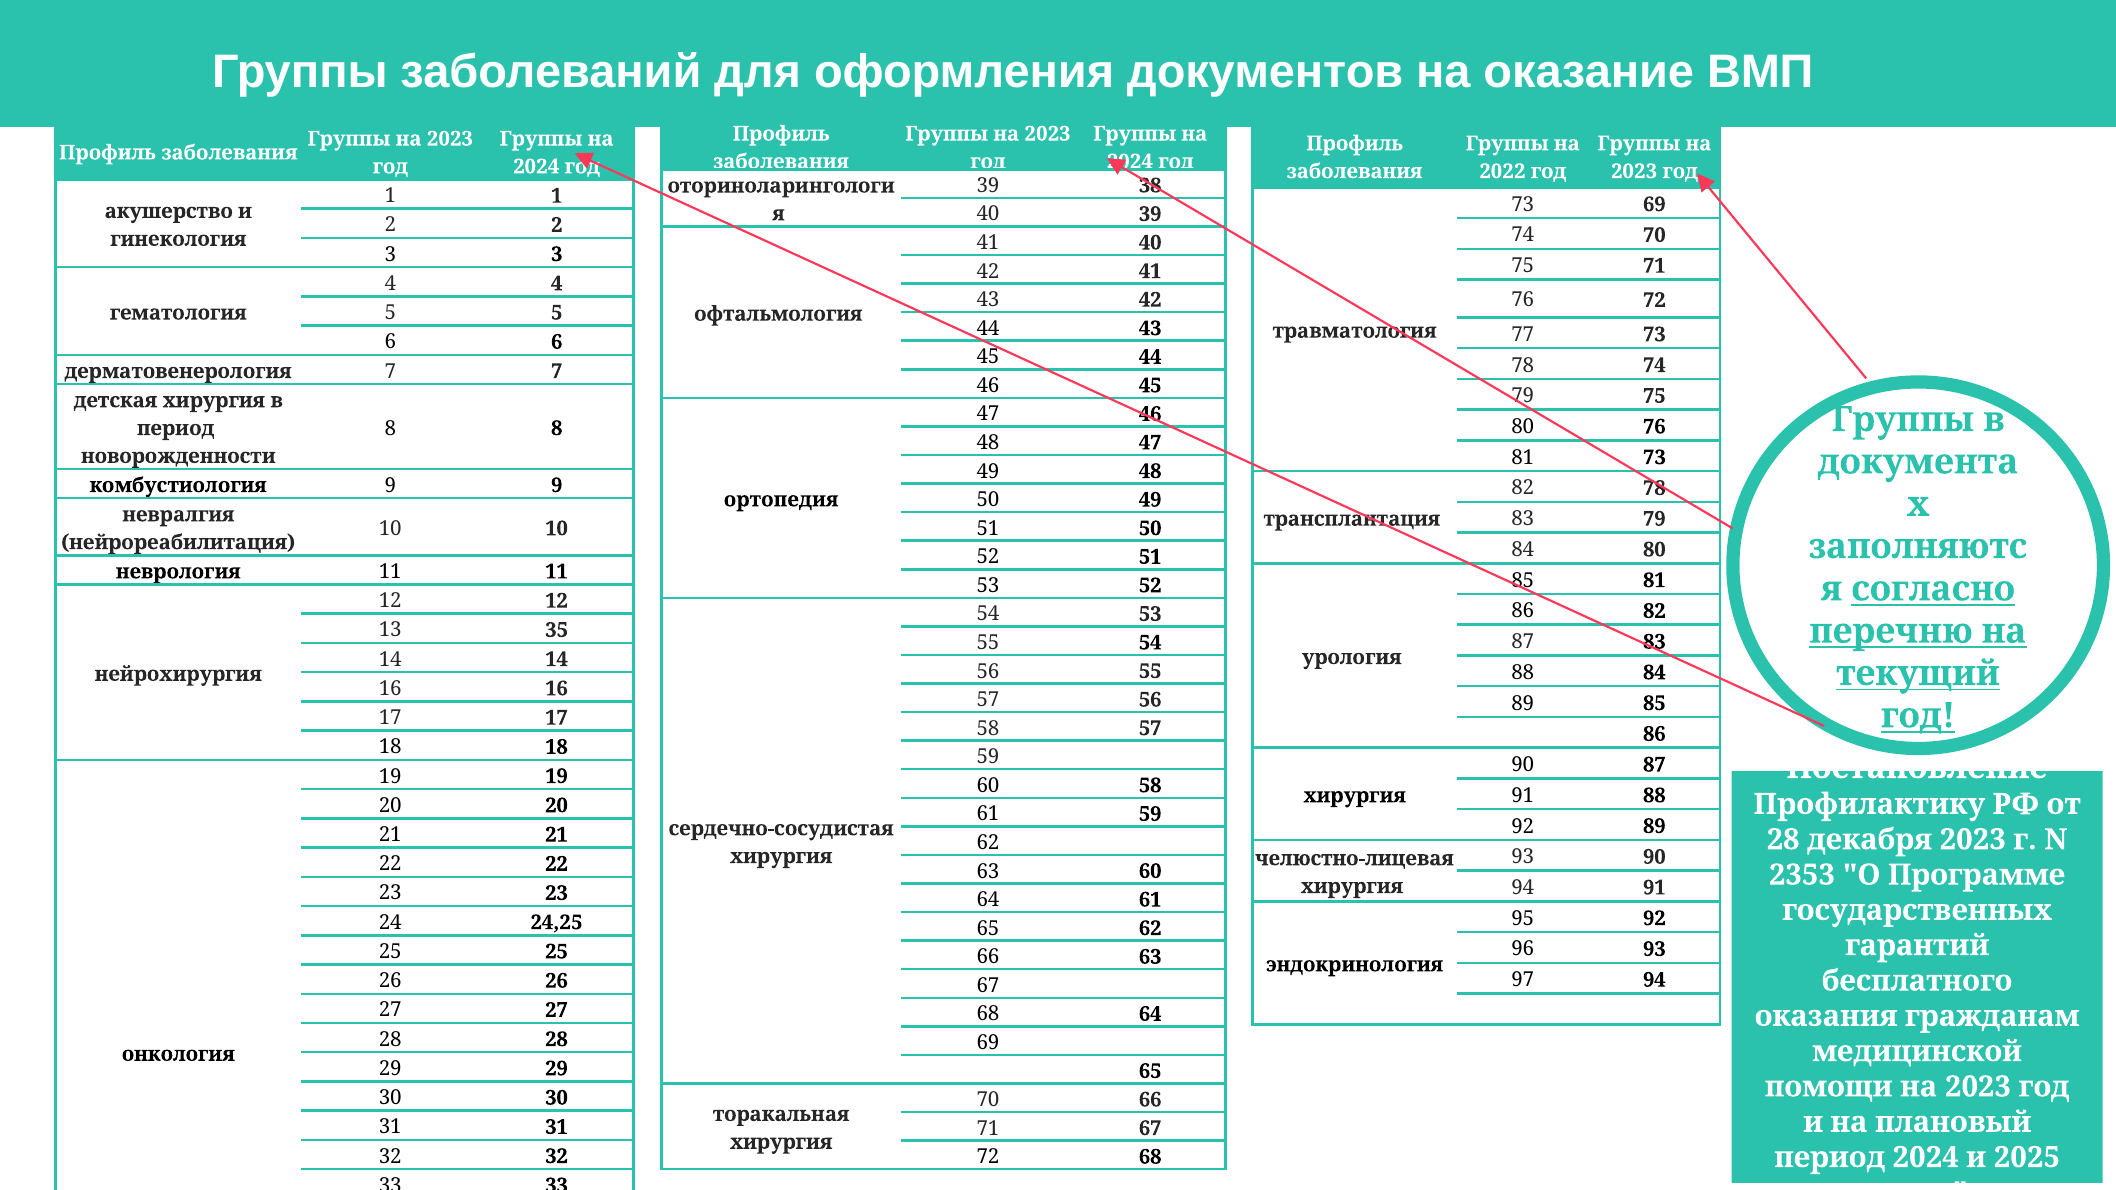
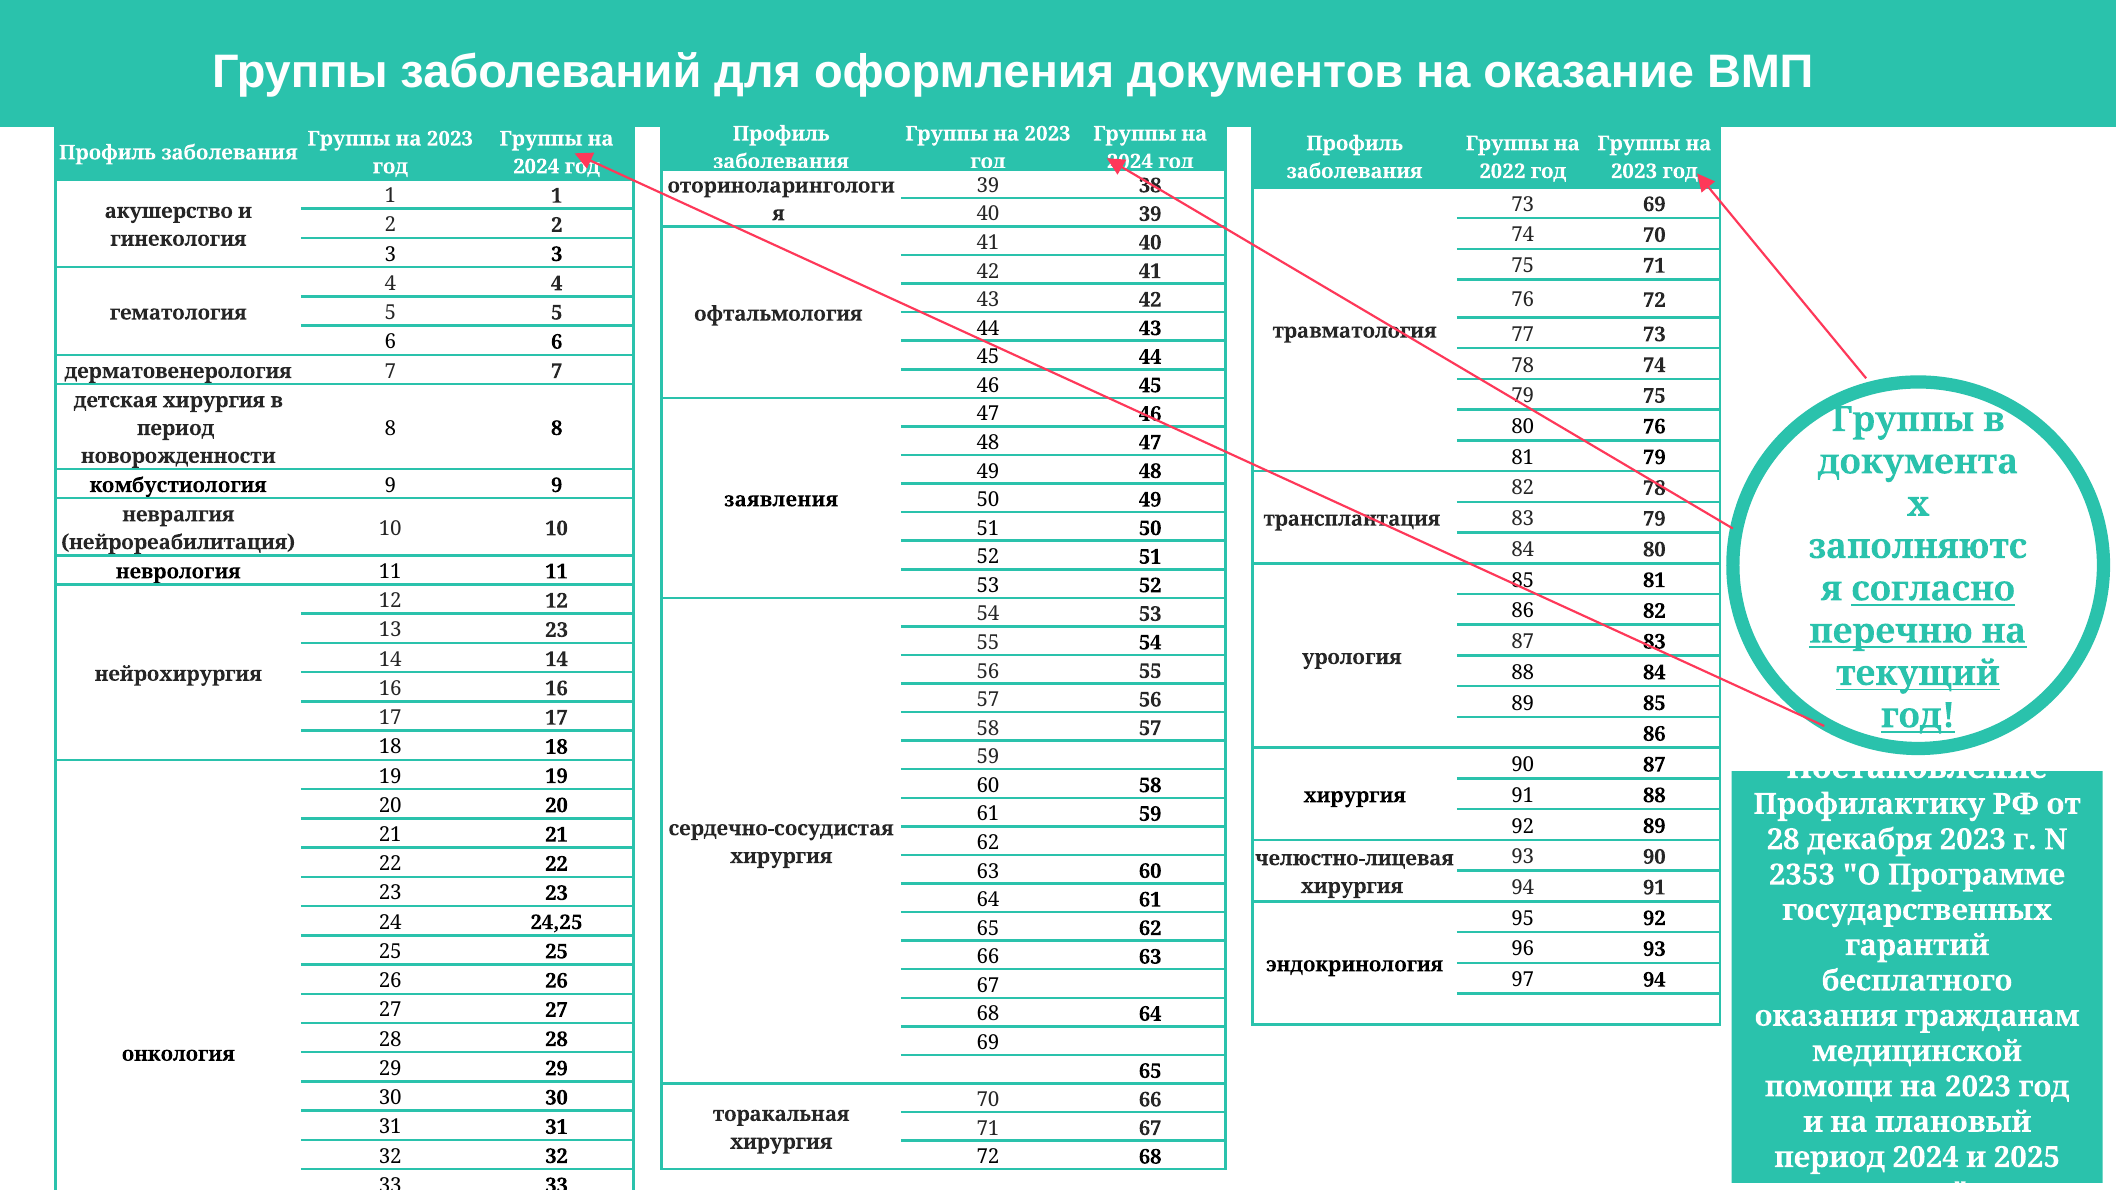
81 73: 73 -> 79 (1654, 458)
ортопедия: ортопедия -> заявления (781, 500)
13 35: 35 -> 23 (557, 630)
